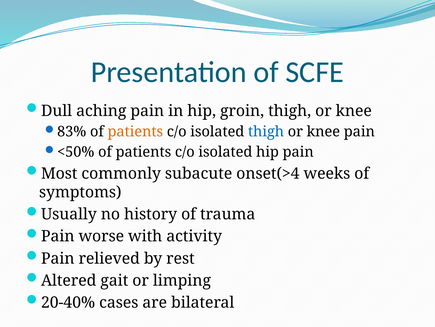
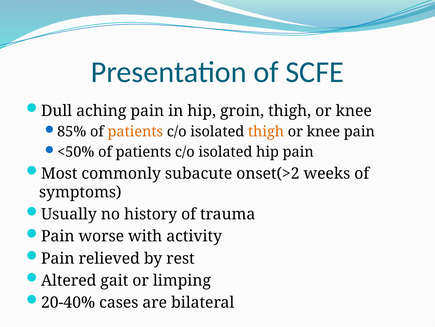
83%: 83% -> 85% (72, 132)
thigh colour: blue -> orange (266, 132)
onset(>4: onset(>4 -> onset(>2 (268, 173)
